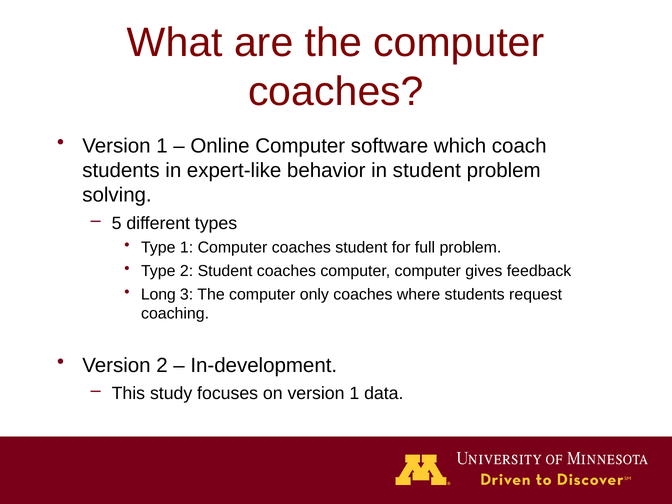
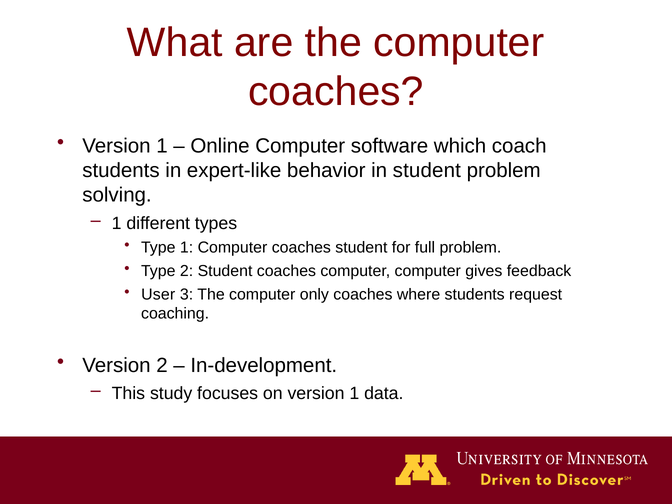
5: 5 -> 1 (117, 223)
Long: Long -> User (158, 295)
